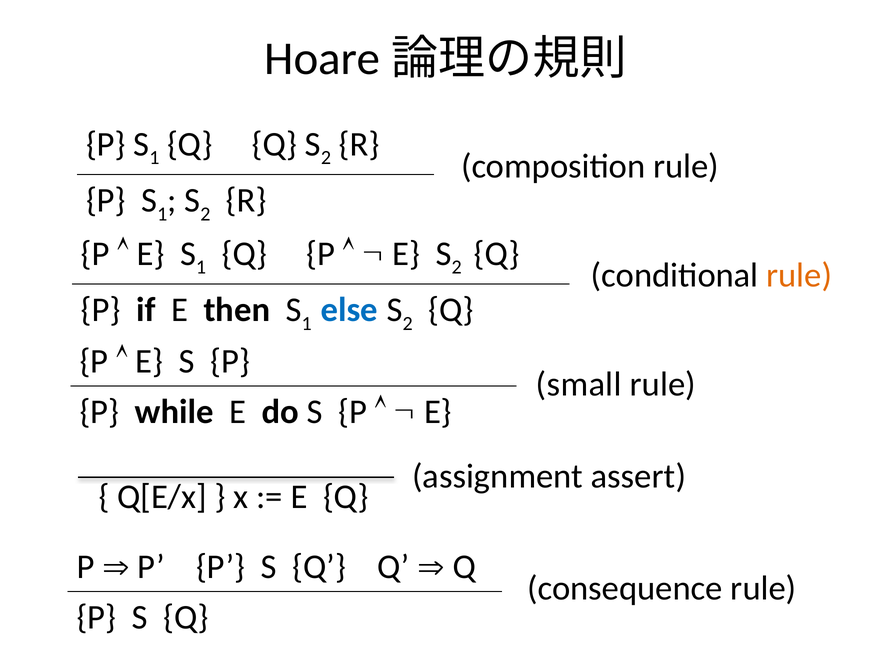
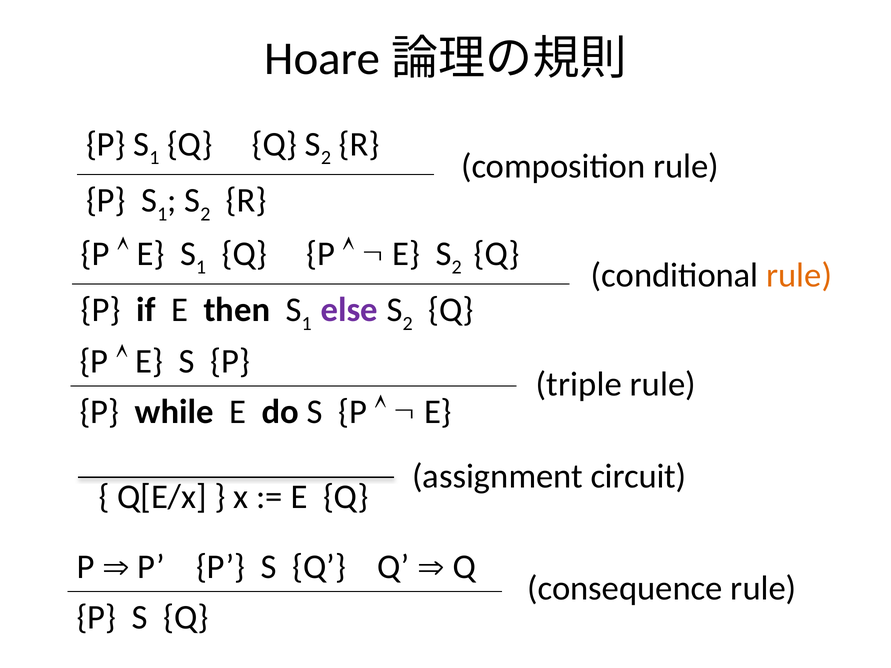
else colour: blue -> purple (349, 310)
small: small -> triple (579, 385)
assert: assert -> circuit (638, 476)
